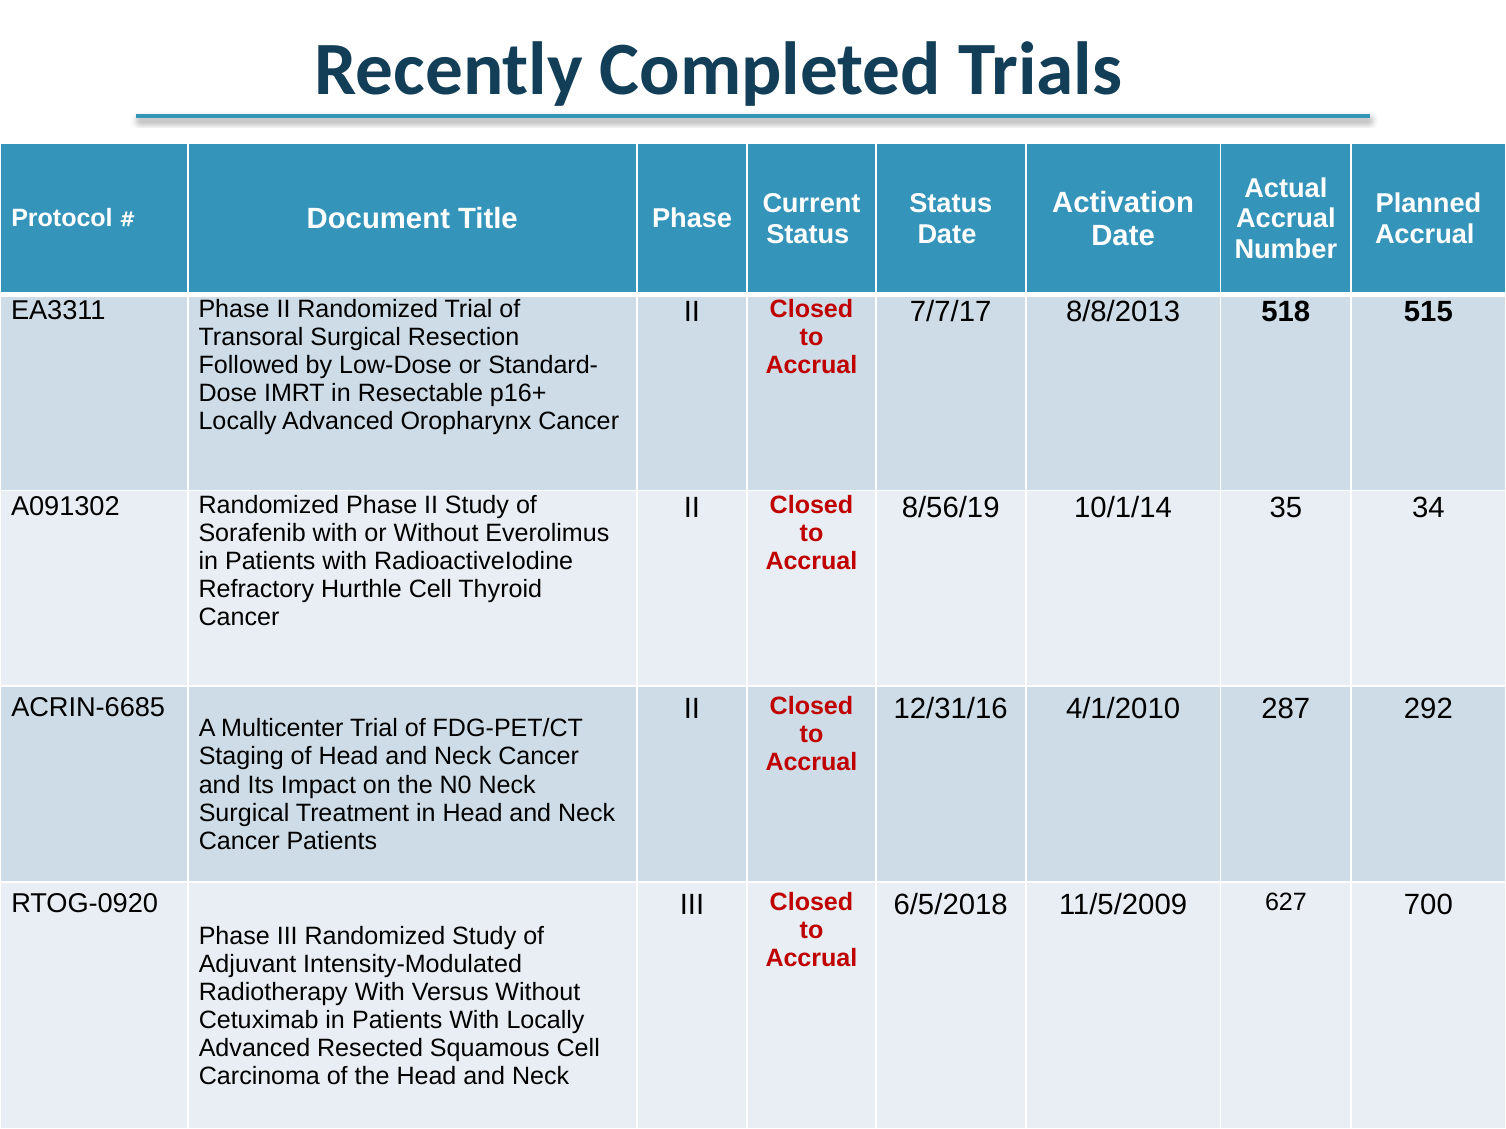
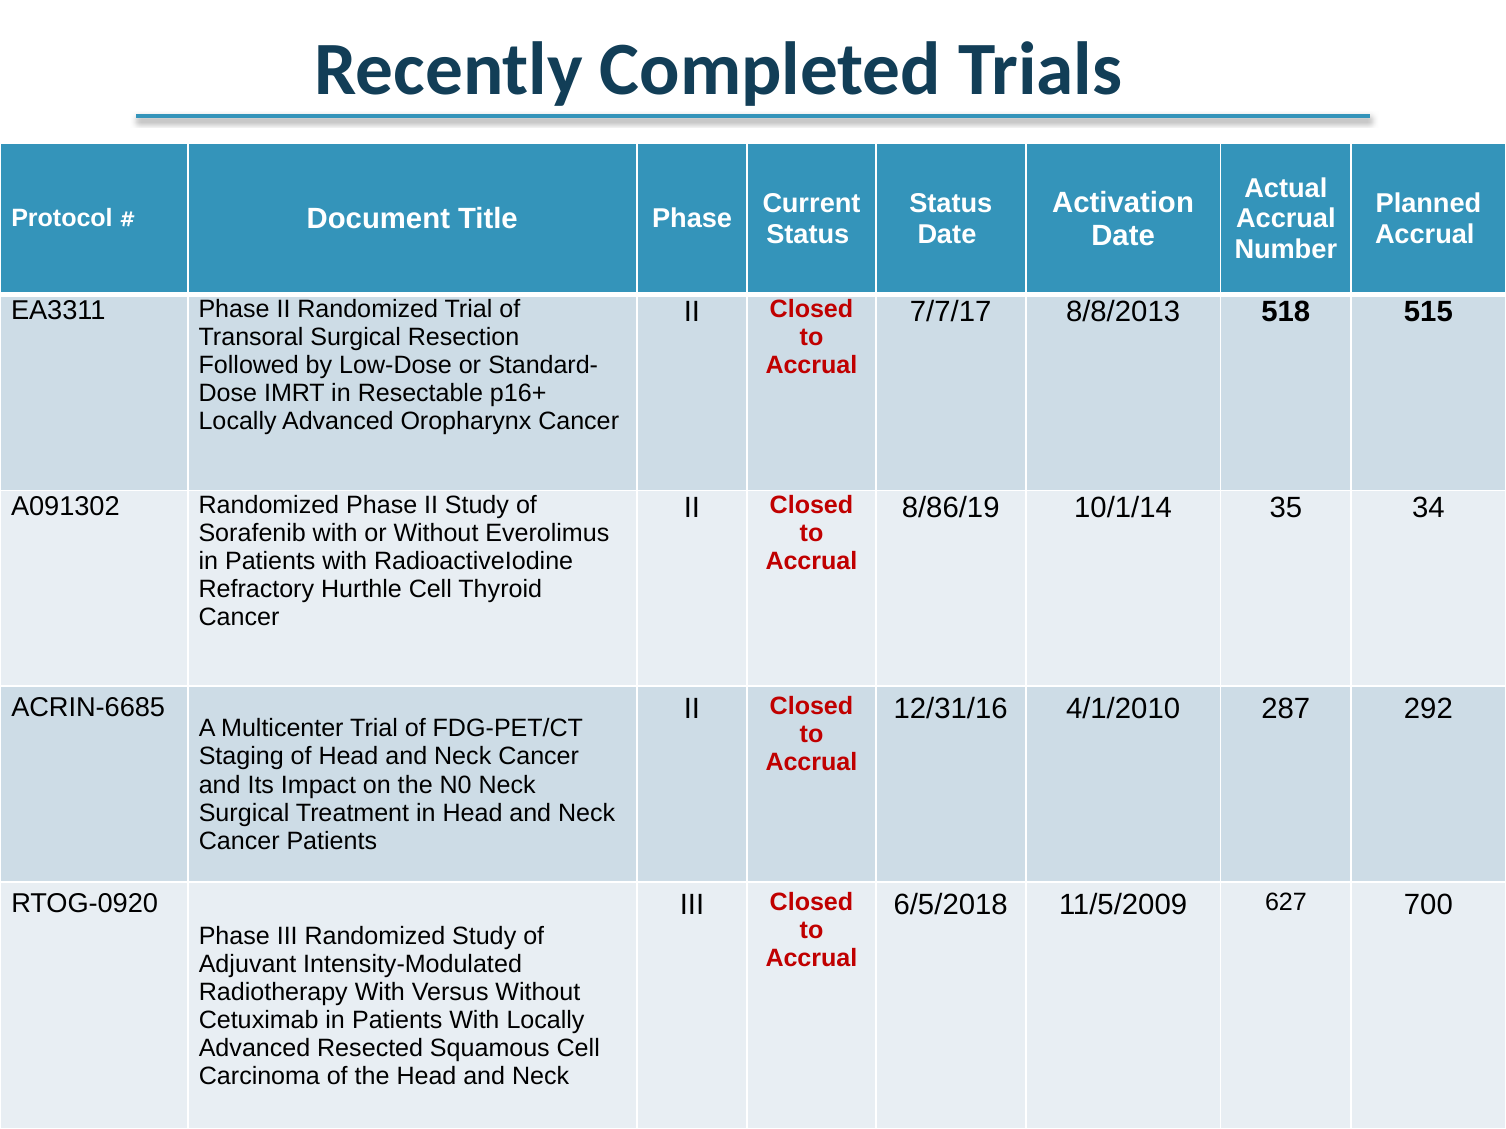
8/56/19: 8/56/19 -> 8/86/19 (951, 508)
